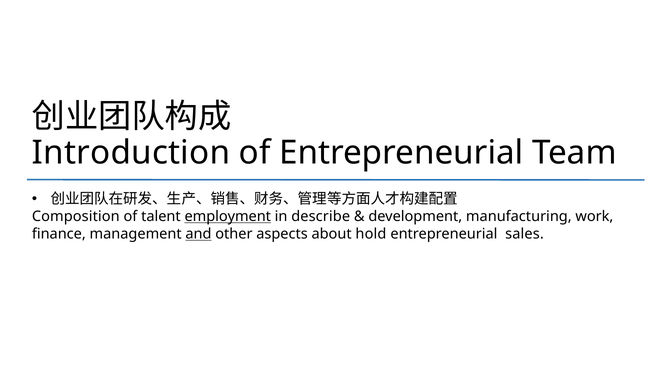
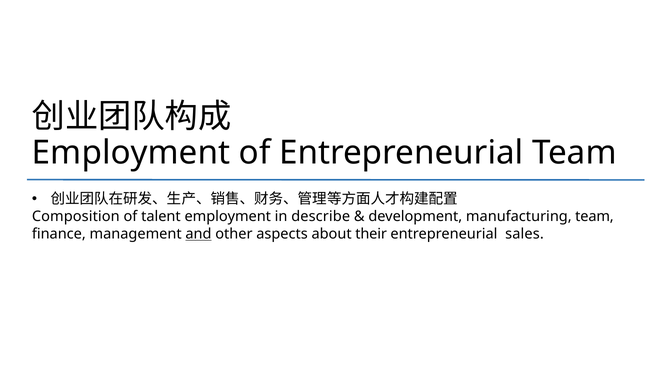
Introduction: Introduction -> Employment (131, 153)
employment underline: present -> none (228, 217)
manufacturing work: work -> team (594, 217)
hold: hold -> their (371, 234)
